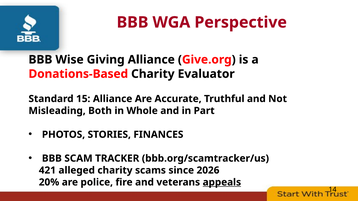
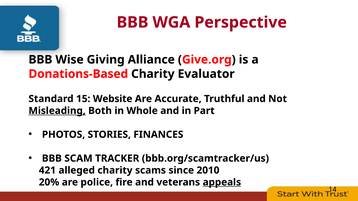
15 Alliance: Alliance -> Website (113, 99)
Misleading underline: none -> present (57, 111)
2026: 2026 -> 2010 (208, 171)
